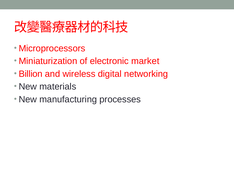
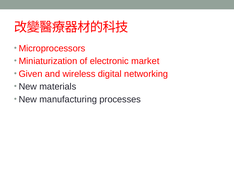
Billion: Billion -> Given (31, 74)
